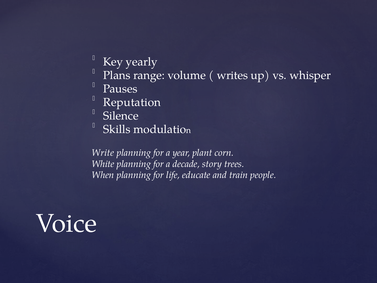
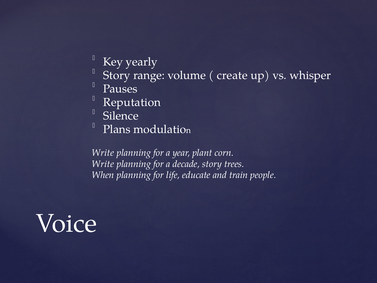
Plans: Plans -> Story (117, 75)
writes: writes -> create (232, 75)
Skills: Skills -> Plans (117, 129)
White: White -> Write (103, 164)
